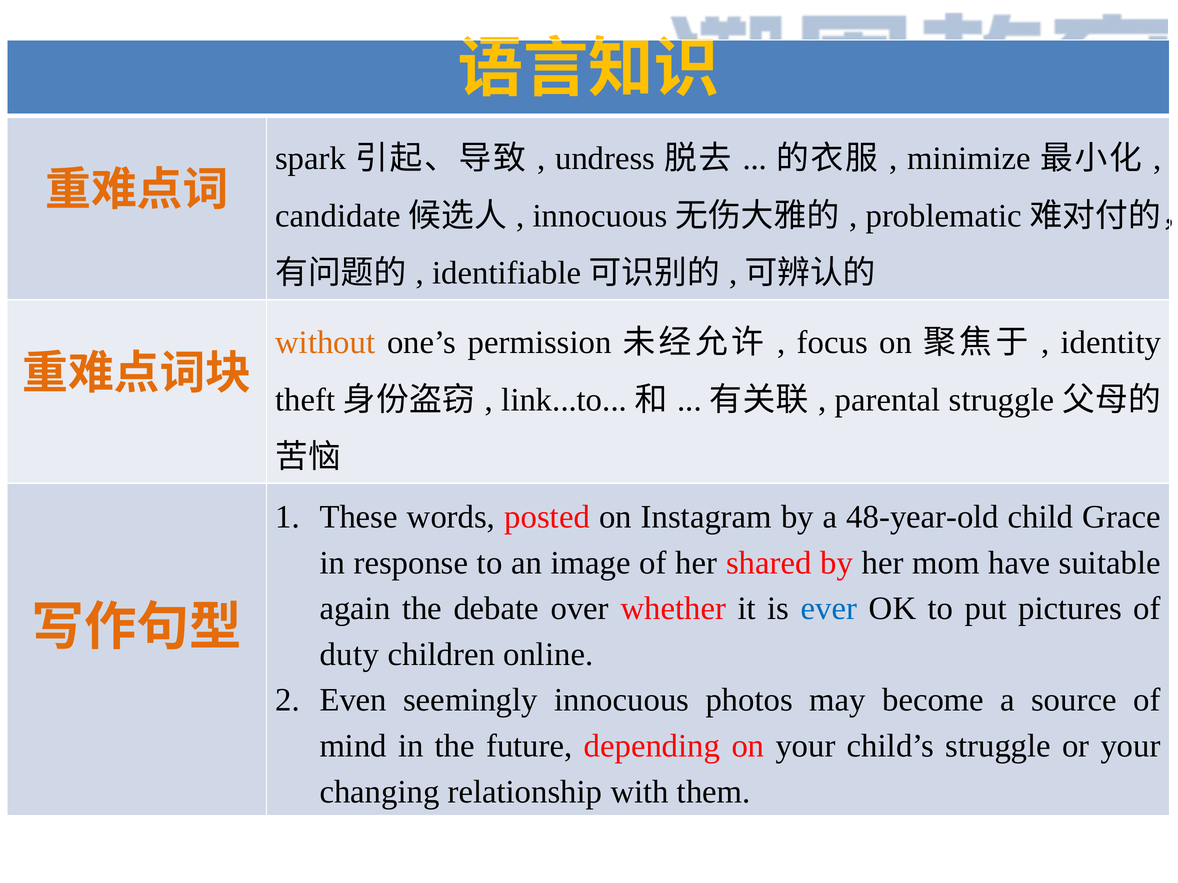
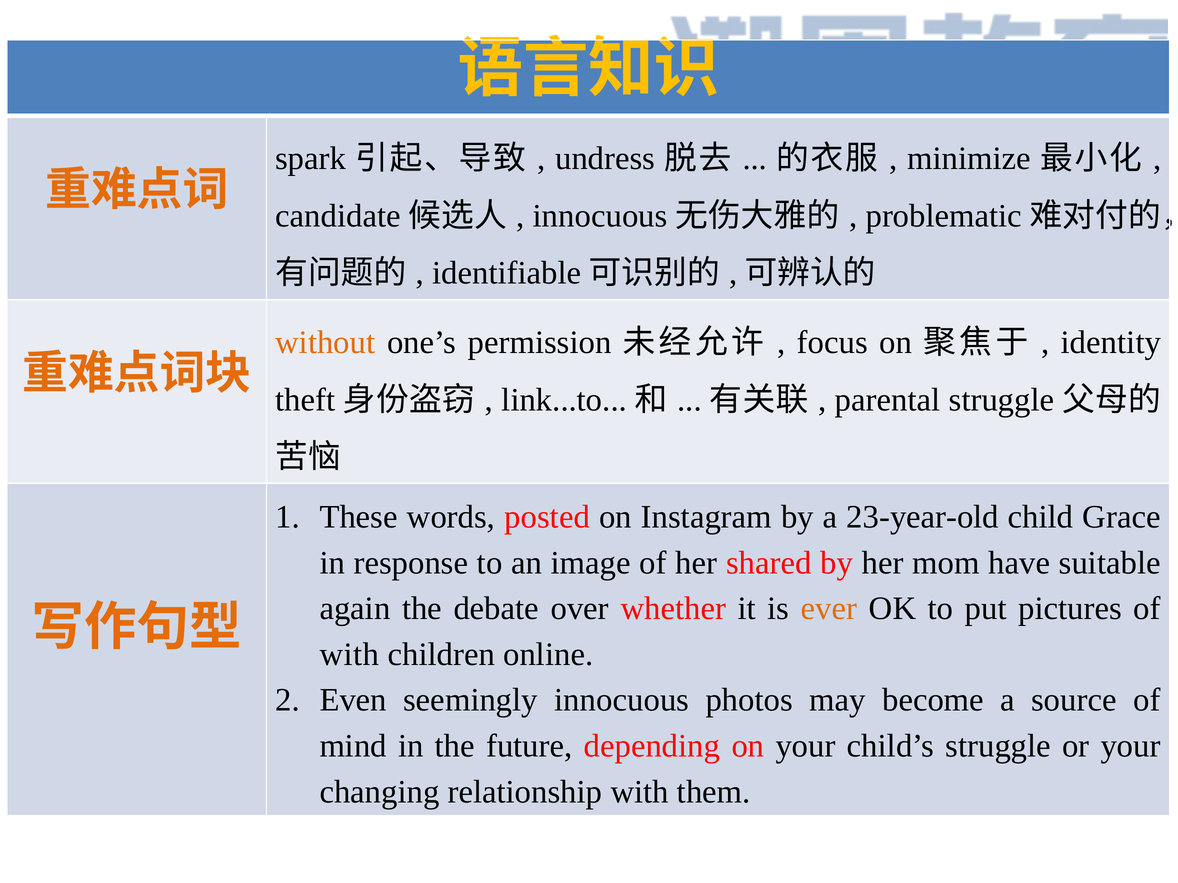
48-year-old: 48-year-old -> 23-year-old (923, 517)
ever colour: blue -> orange (829, 609)
duty: duty -> with (349, 655)
